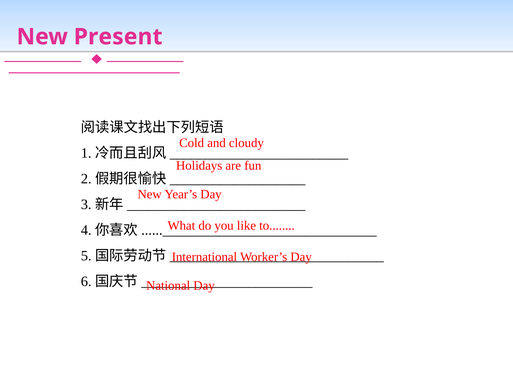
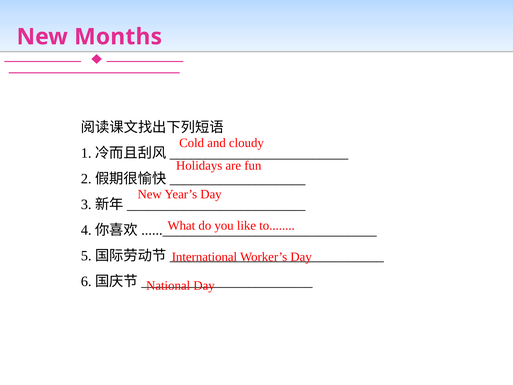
Present: Present -> Months (118, 37)
